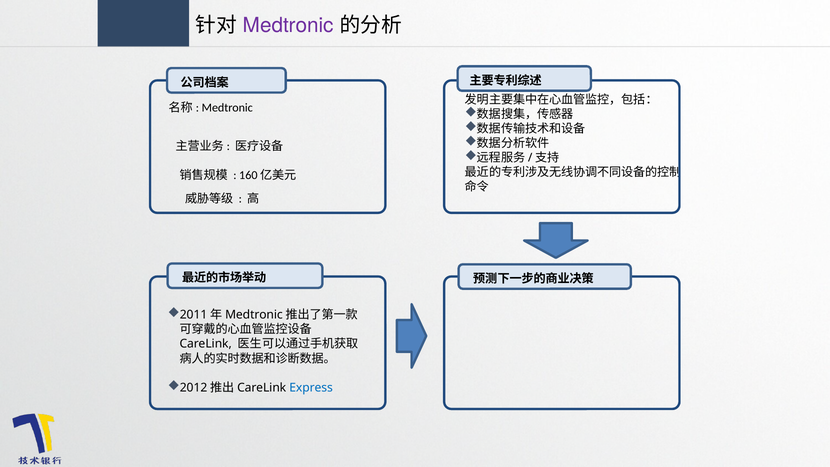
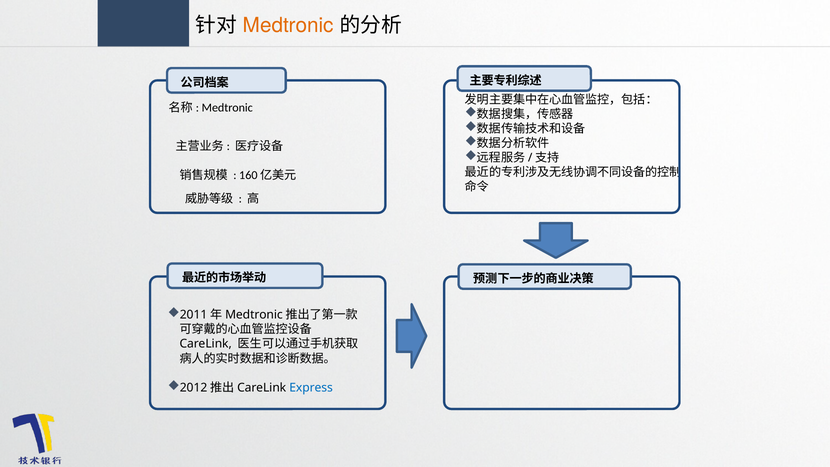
Medtronic colour: purple -> orange (288, 26)
